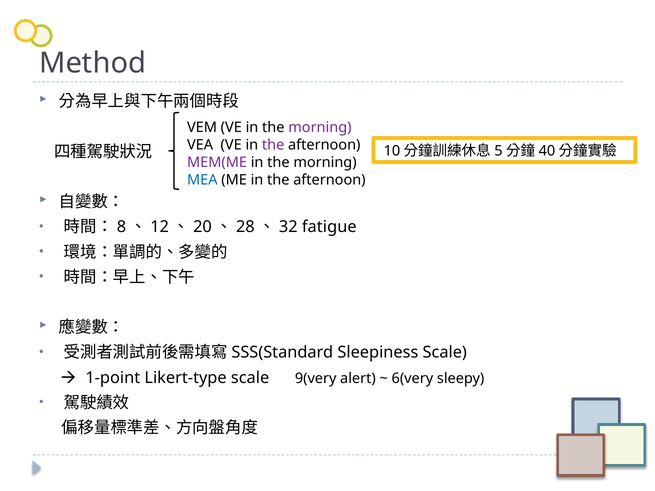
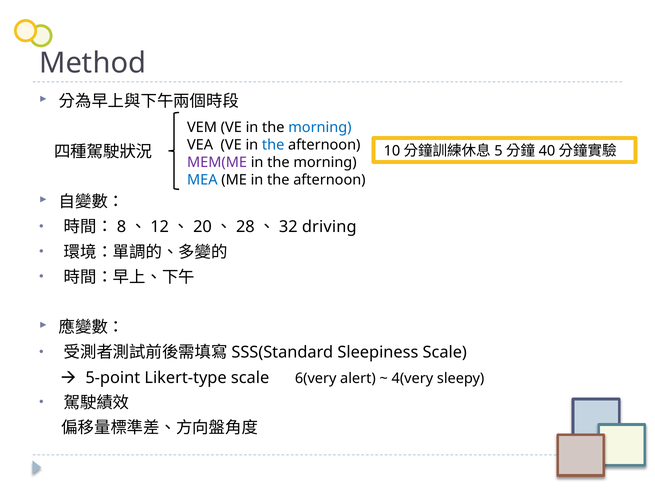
morning colour: purple -> blue (320, 128)
the colour: purple -> blue (273, 145)
fatigue: fatigue -> driving (329, 227)
1-point: 1-point -> 5-point (113, 378)
9(very: 9(very -> 6(very (316, 378)
6(very: 6(very -> 4(very (412, 378)
